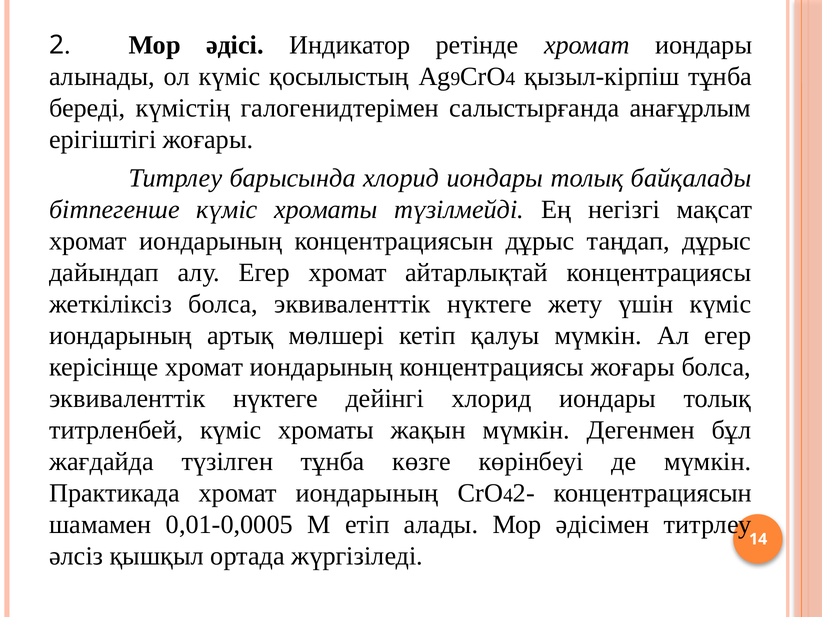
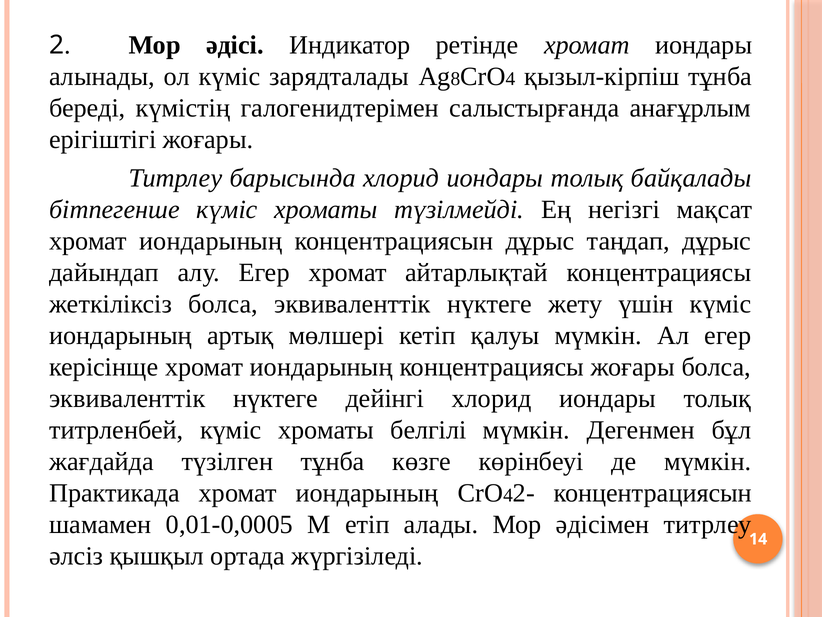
қосылыстың: қосылыстың -> зарядталады (339, 77)
9: 9 -> 8 (455, 79)
жақын: жақын -> белгілі (428, 430)
